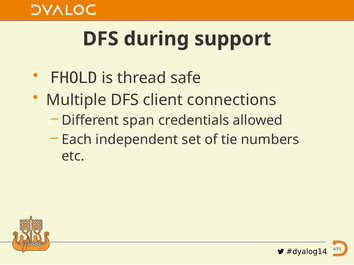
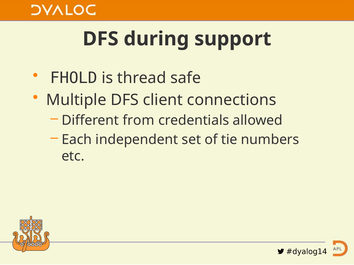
span: span -> from (139, 120)
